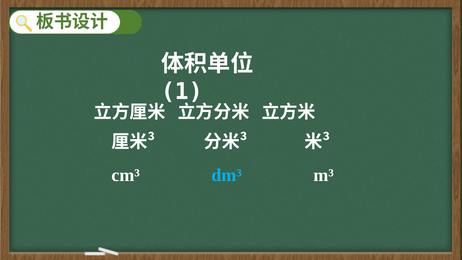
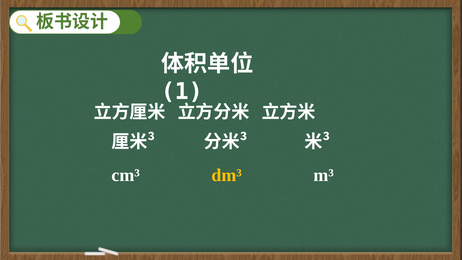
dm³ colour: light blue -> yellow (227, 175)
